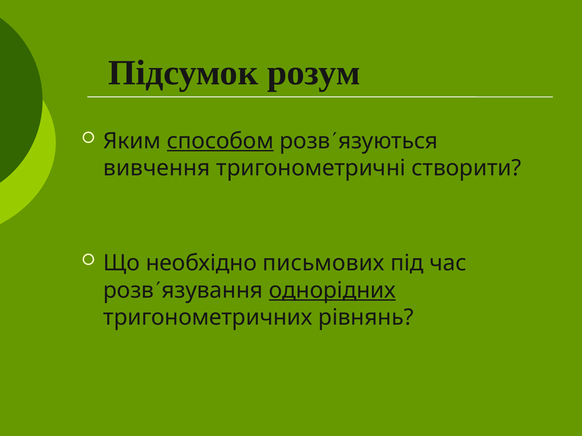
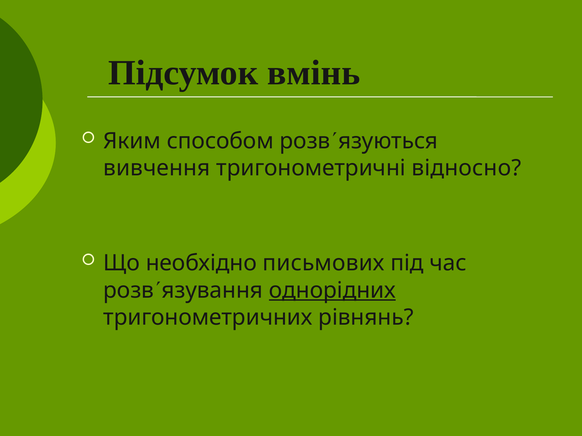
розум: розум -> вмінь (314, 73)
способом underline: present -> none (220, 141)
створити: створити -> відносно (466, 168)
